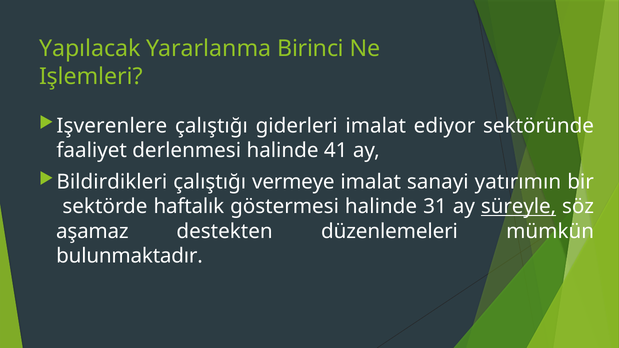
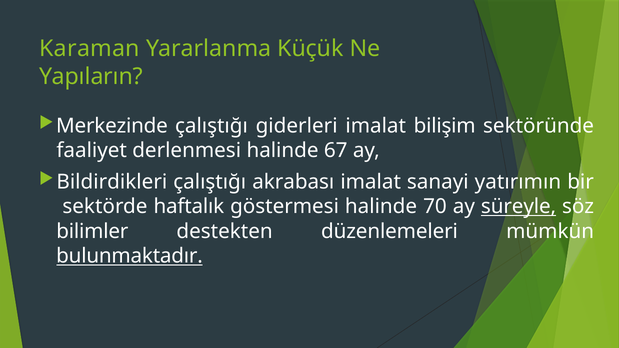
Yapılacak: Yapılacak -> Karaman (90, 49)
Birinci: Birinci -> Küçük (310, 49)
Işlemleri: Işlemleri -> Yapıların (91, 77)
Işverenlere: Işverenlere -> Merkezinde (112, 126)
ediyor: ediyor -> bilişim (445, 126)
41: 41 -> 67 (336, 151)
vermeye: vermeye -> akrabası (293, 182)
31: 31 -> 70 (435, 207)
aşamaz: aşamaz -> bilimler (92, 231)
bulunmaktadır underline: none -> present (130, 256)
